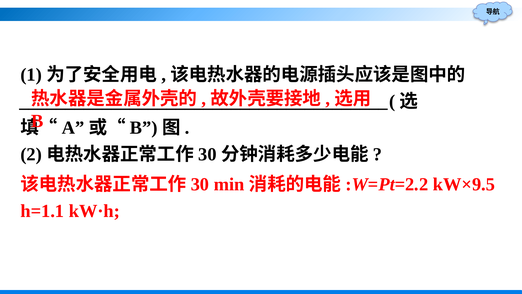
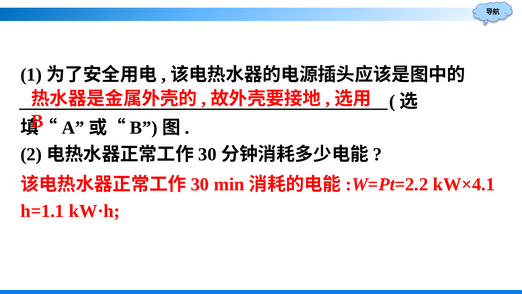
kW×9.5: kW×9.5 -> kW×4.1 (464, 184)
